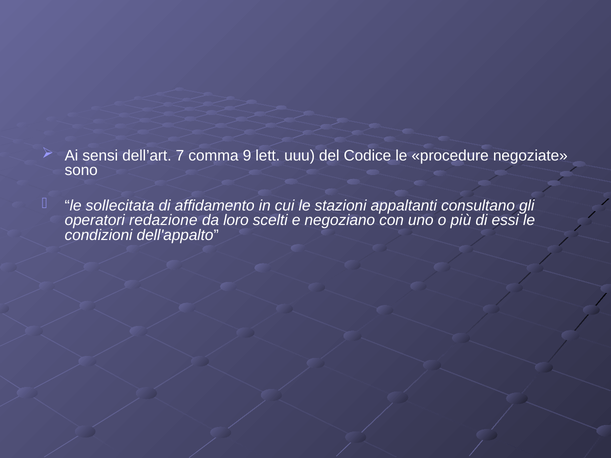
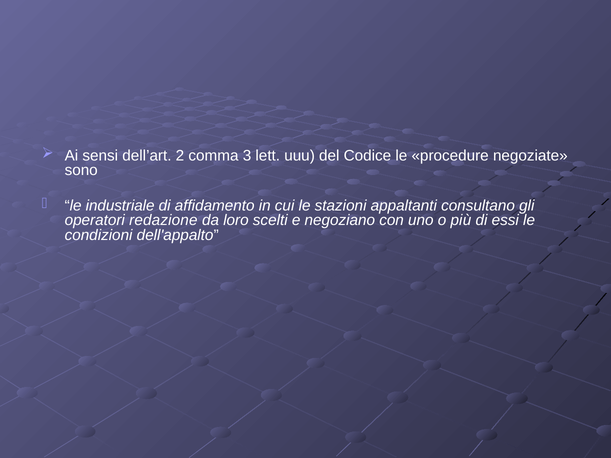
7: 7 -> 2 (180, 156)
9: 9 -> 3 (247, 156)
sollecitata: sollecitata -> industriale (120, 206)
